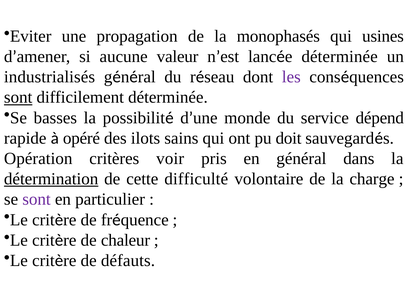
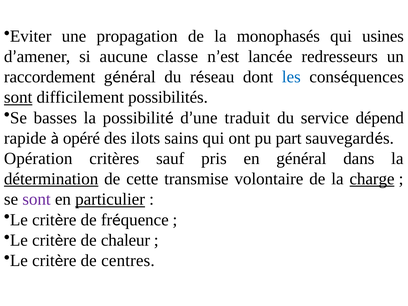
valeur: valeur -> classe (177, 57)
lancée déterminée: déterminée -> redresseurs (340, 57)
industrialisés: industrialisés -> raccordement (50, 77)
les colour: purple -> blue (291, 77)
difficilement déterminée: déterminée -> possibilités (168, 97)
monde: monde -> traduit (247, 118)
doit: doit -> part (289, 138)
voir: voir -> sauf (170, 159)
difficulté: difficulté -> transmise (196, 179)
charge underline: none -> present (372, 179)
particulier underline: none -> present (110, 199)
défauts: défauts -> centres (128, 261)
